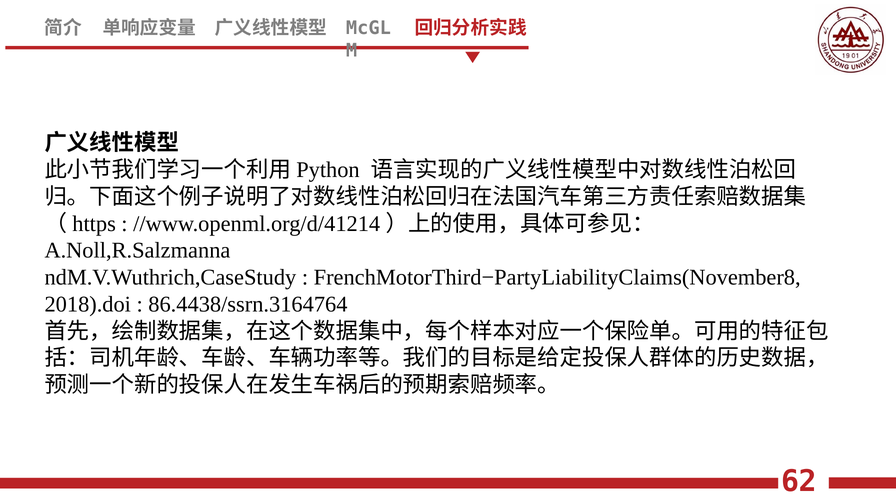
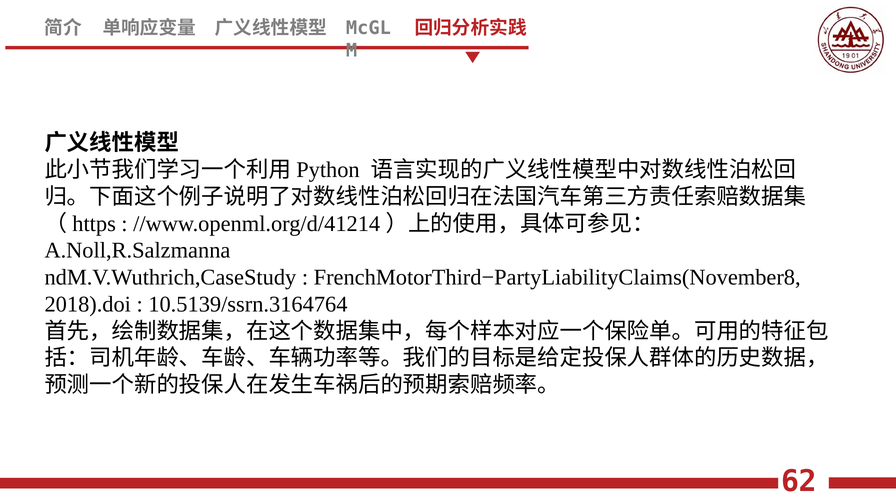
86.4438/ssrn.3164764: 86.4438/ssrn.3164764 -> 10.5139/ssrn.3164764 (248, 304)
